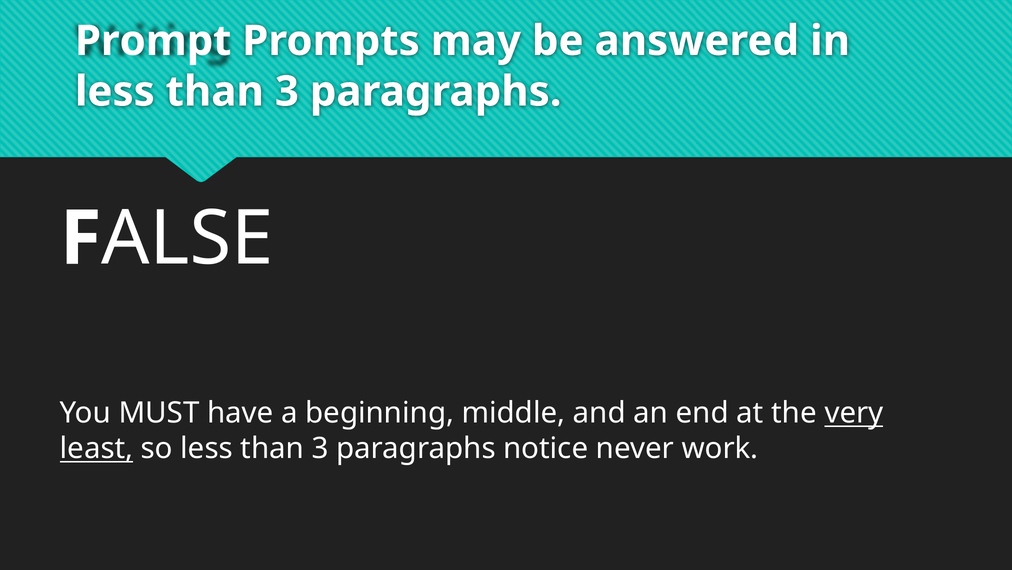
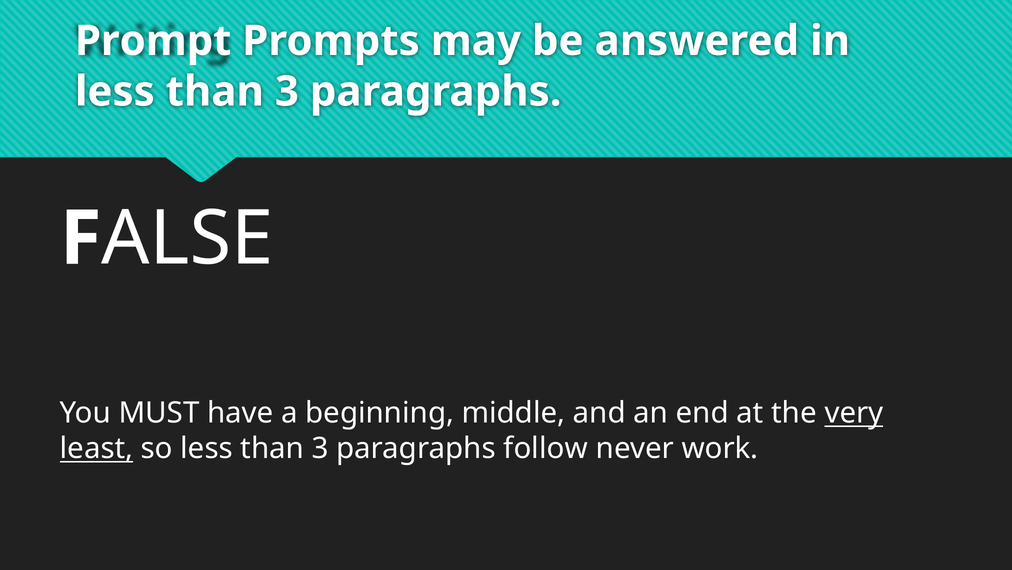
notice: notice -> follow (546, 448)
